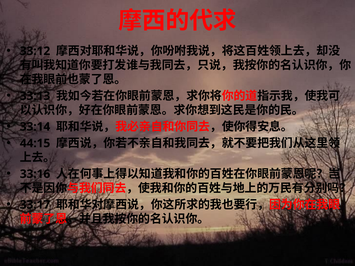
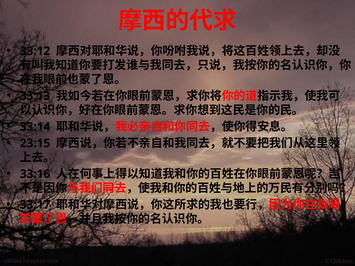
44:15: 44:15 -> 23:15 (35, 143)
